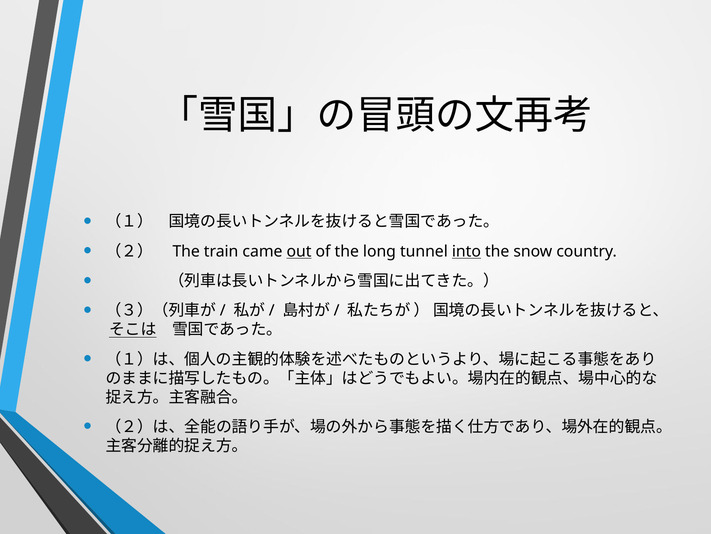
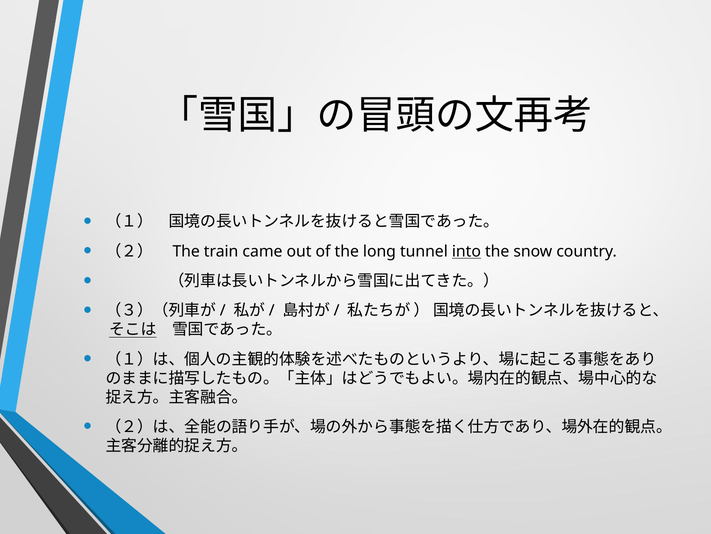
out underline: present -> none (299, 251)
